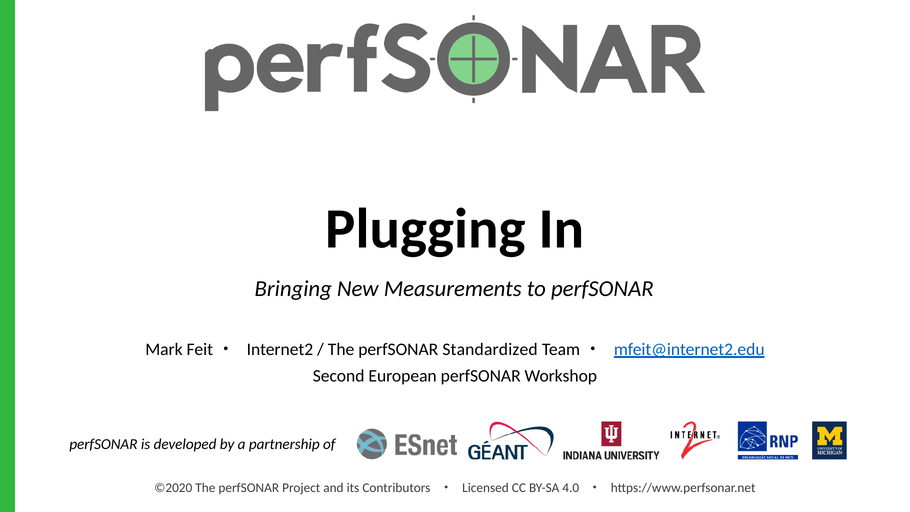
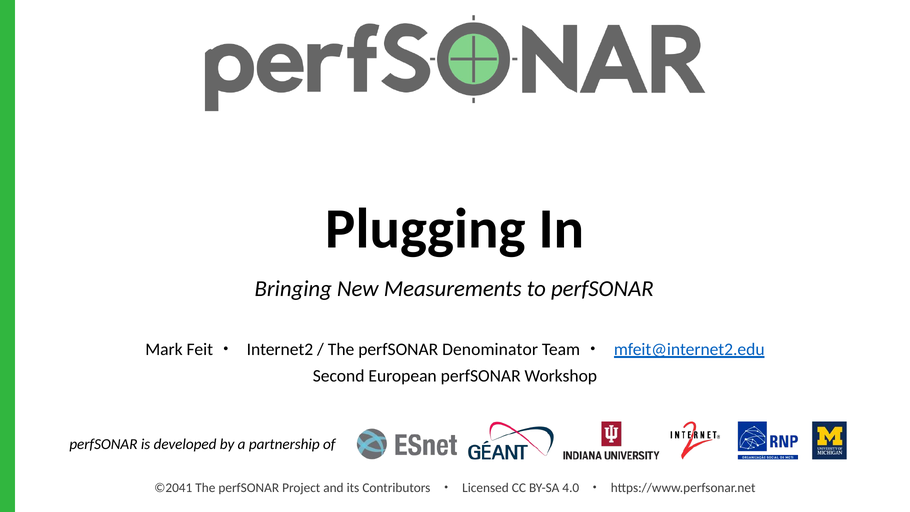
Standardized: Standardized -> Denominator (490, 349)
©2020: ©2020 -> ©2041 (173, 488)
